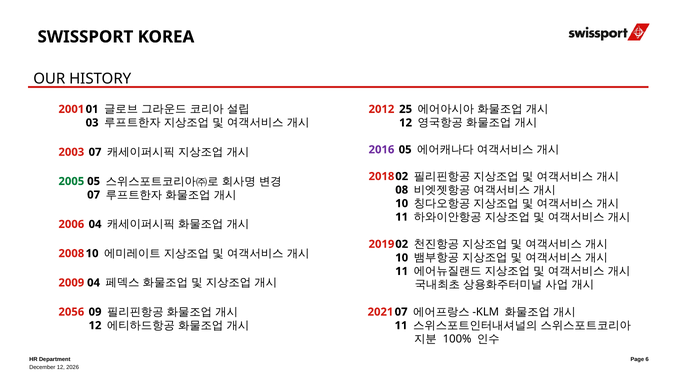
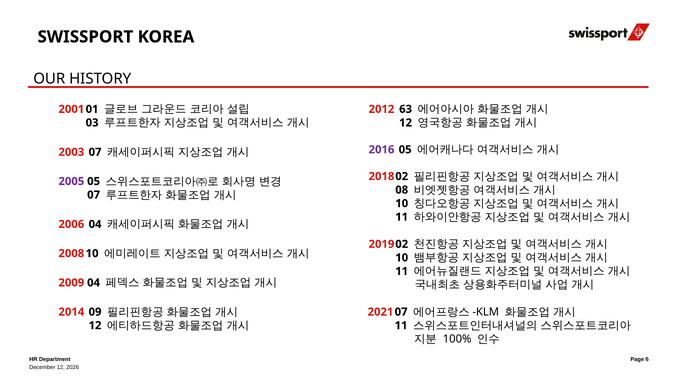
25: 25 -> 63 (406, 109)
2005 colour: green -> purple (71, 181)
2056: 2056 -> 2014 (71, 312)
